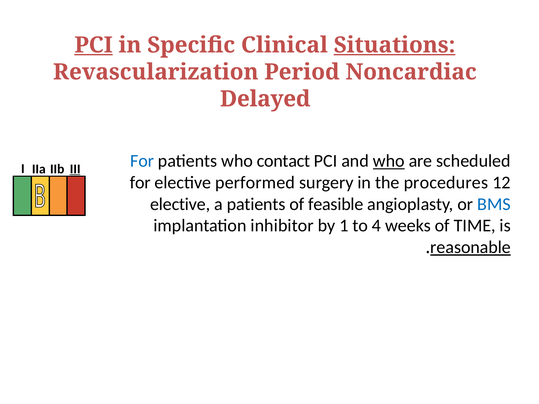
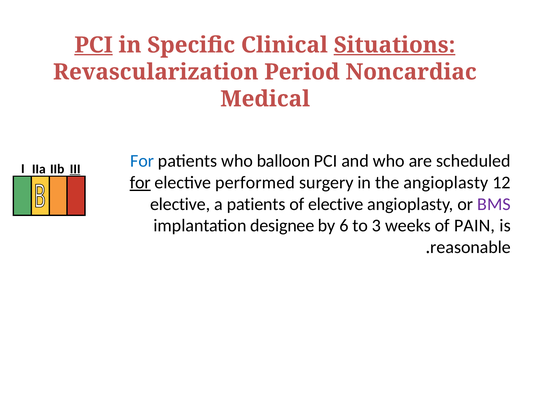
Delayed: Delayed -> Medical (265, 99)
contact: contact -> balloon (284, 161)
who underline: present -> none (389, 161)
for underline: none -> present (140, 183)
the procedures: procedures -> angioplasty (446, 183)
of feasible: feasible -> elective (336, 204)
BMS colour: blue -> purple (494, 204)
inhibitor: inhibitor -> designee (282, 226)
1: 1 -> 6 (344, 226)
4: 4 -> 3 (377, 226)
TIME: TIME -> PAIN (475, 226)
reasonable underline: present -> none (471, 247)
